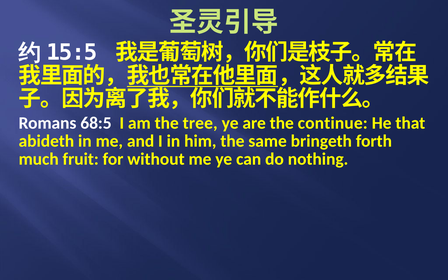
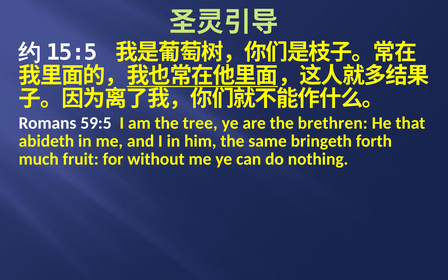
68:5: 68:5 -> 59:5 (96, 123)
continue: continue -> brethren (333, 123)
